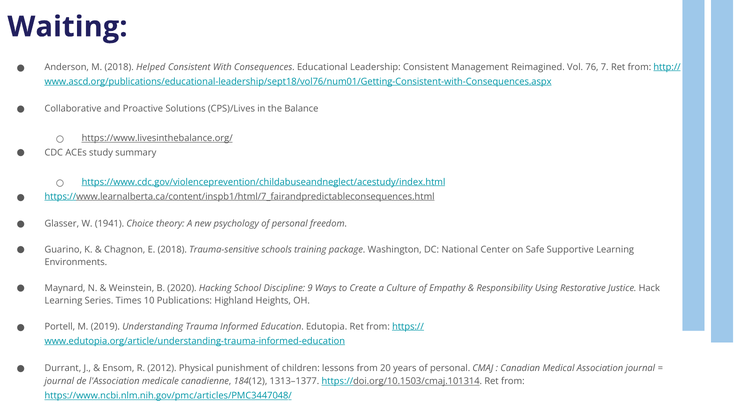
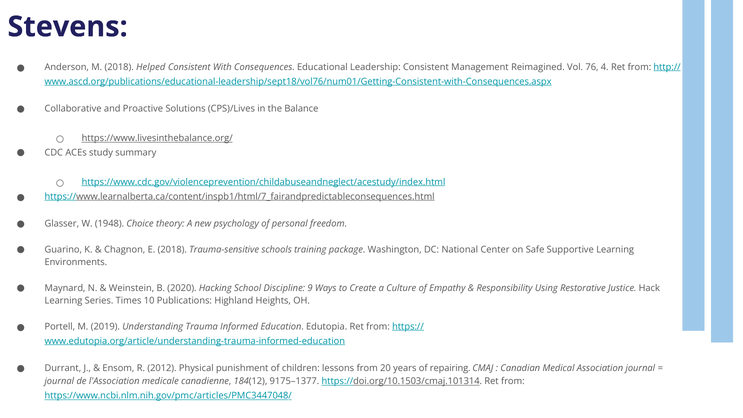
Waiting: Waiting -> Stevens (68, 27)
7: 7 -> 4 (605, 67)
1941: 1941 -> 1948 (109, 224)
years of personal: personal -> repairing (450, 368)
1313–1377: 1313–1377 -> 9175–1377 (294, 381)
